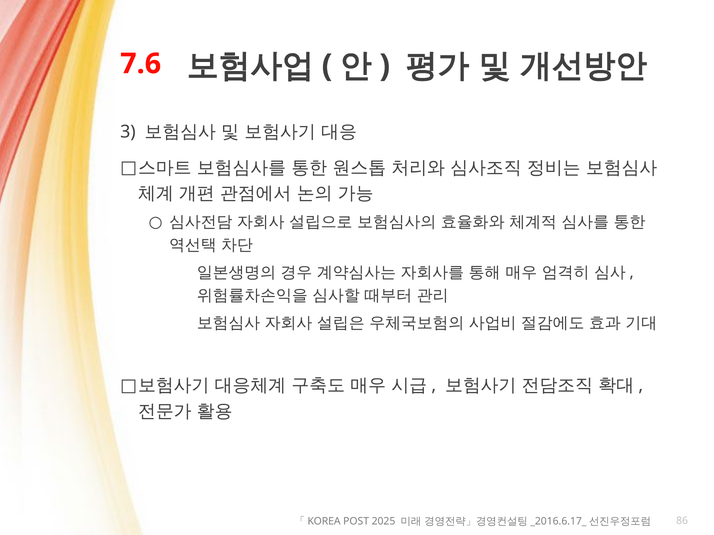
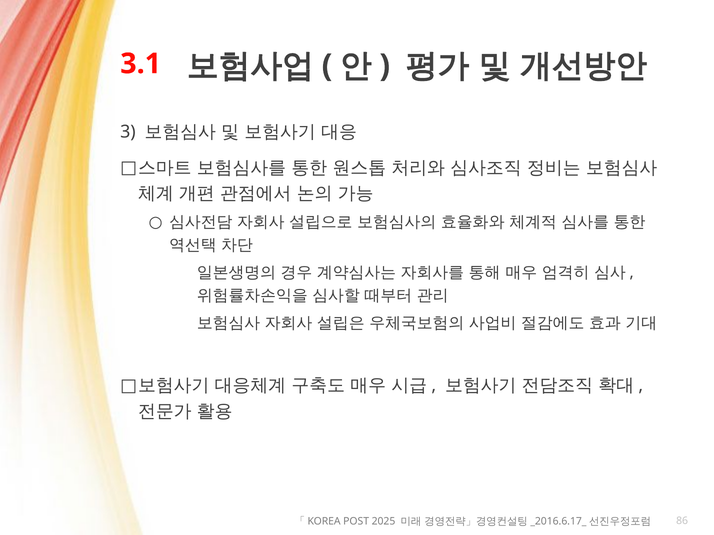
7.6: 7.6 -> 3.1 (141, 64)
